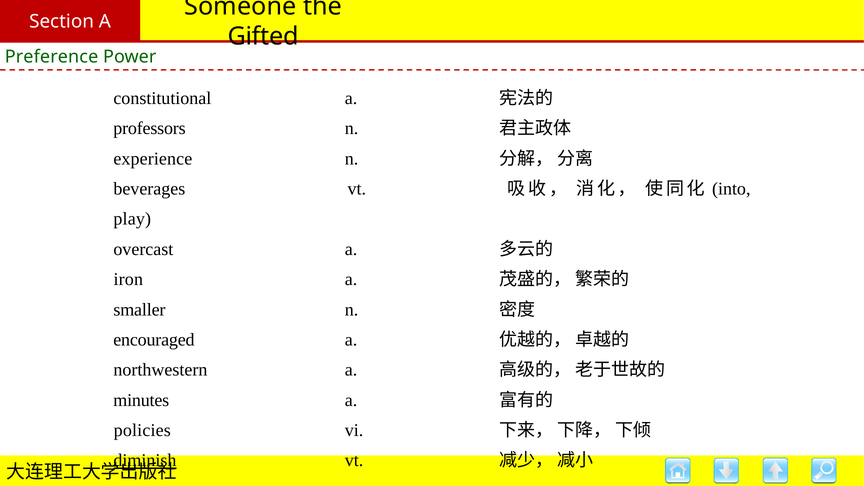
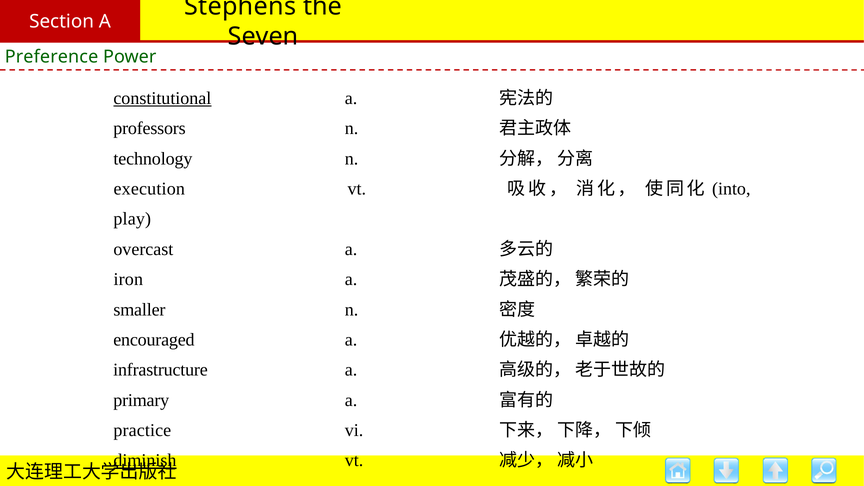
Someone: Someone -> Stephens (240, 6)
Gifted: Gifted -> Seven (263, 37)
constitutional underline: none -> present (162, 98)
experience: experience -> technology (153, 159)
beverages: beverages -> execution (149, 189)
northwestern: northwestern -> infrastructure (160, 370)
minutes: minutes -> primary (141, 401)
policies: policies -> practice (142, 431)
